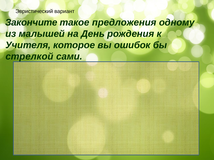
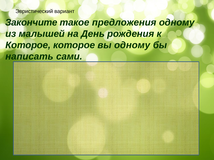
Учителя: Учителя -> Которое (28, 45)
вы ошибок: ошибок -> одному (132, 45)
стрелкой: стрелкой -> написать (29, 57)
